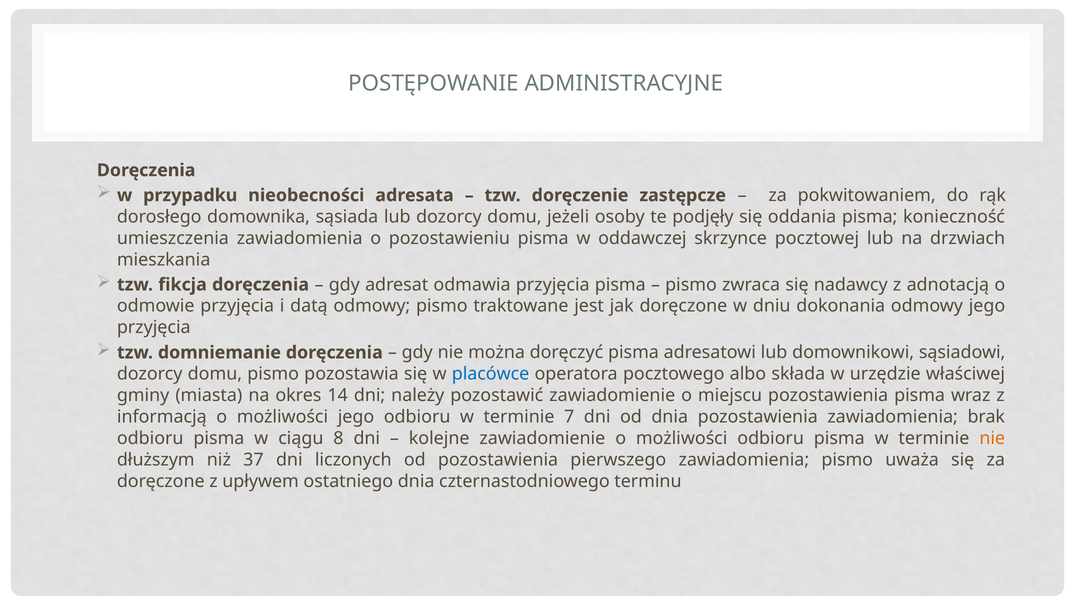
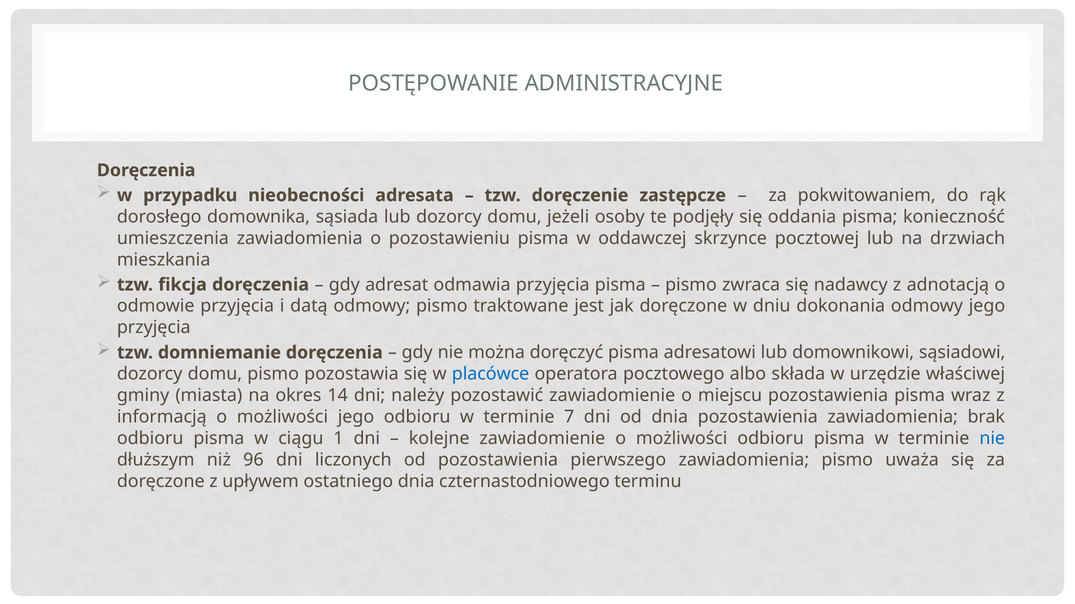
8: 8 -> 1 (338, 439)
nie colour: orange -> blue (992, 439)
37: 37 -> 96 (253, 460)
